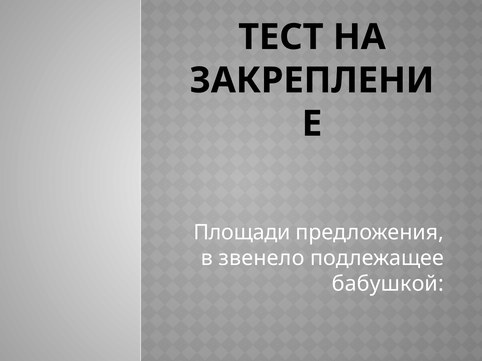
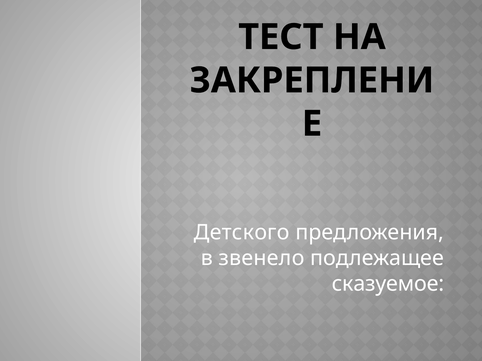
Площади: Площади -> Детского (242, 233)
бабушкой: бабушкой -> сказуемое (388, 284)
